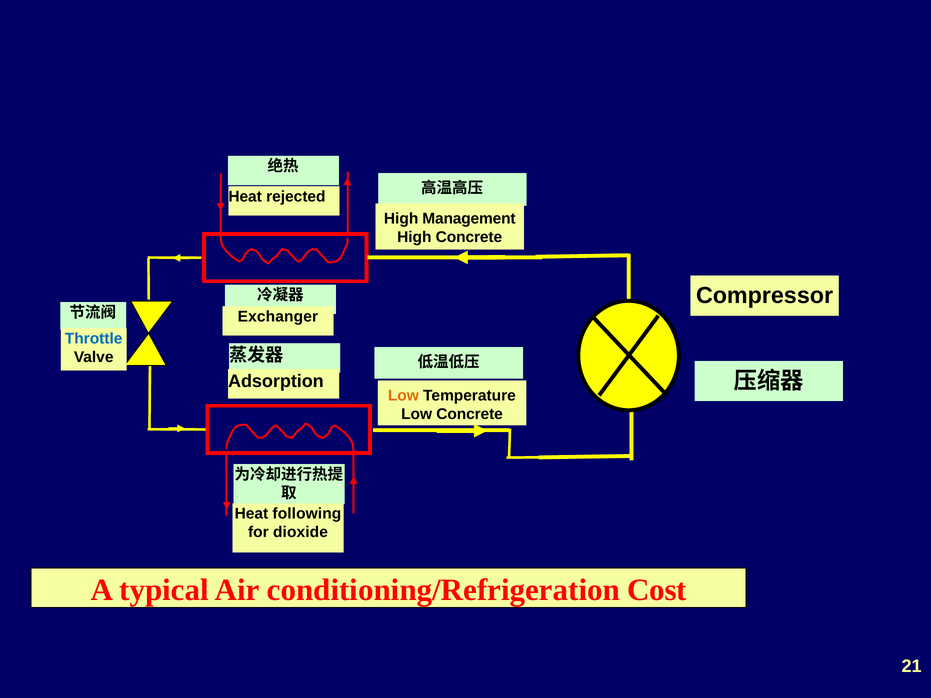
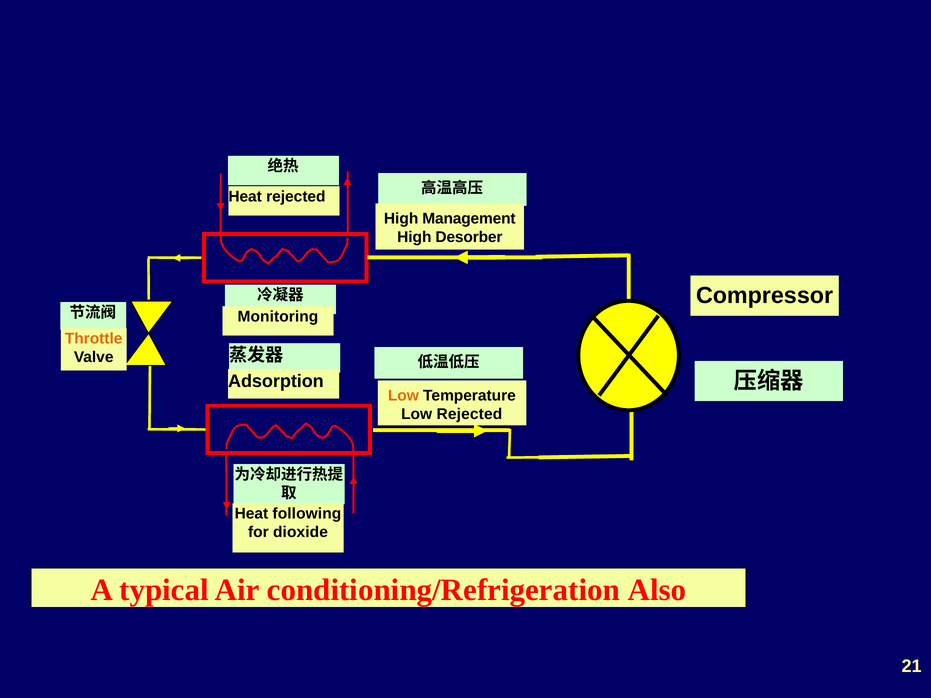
High Concrete: Concrete -> Desorber (469, 237)
Exchanger: Exchanger -> Monitoring (278, 317)
Throttle colour: blue -> orange (94, 339)
Low Concrete: Concrete -> Rejected (469, 414)
Cost: Cost -> Also (657, 590)
